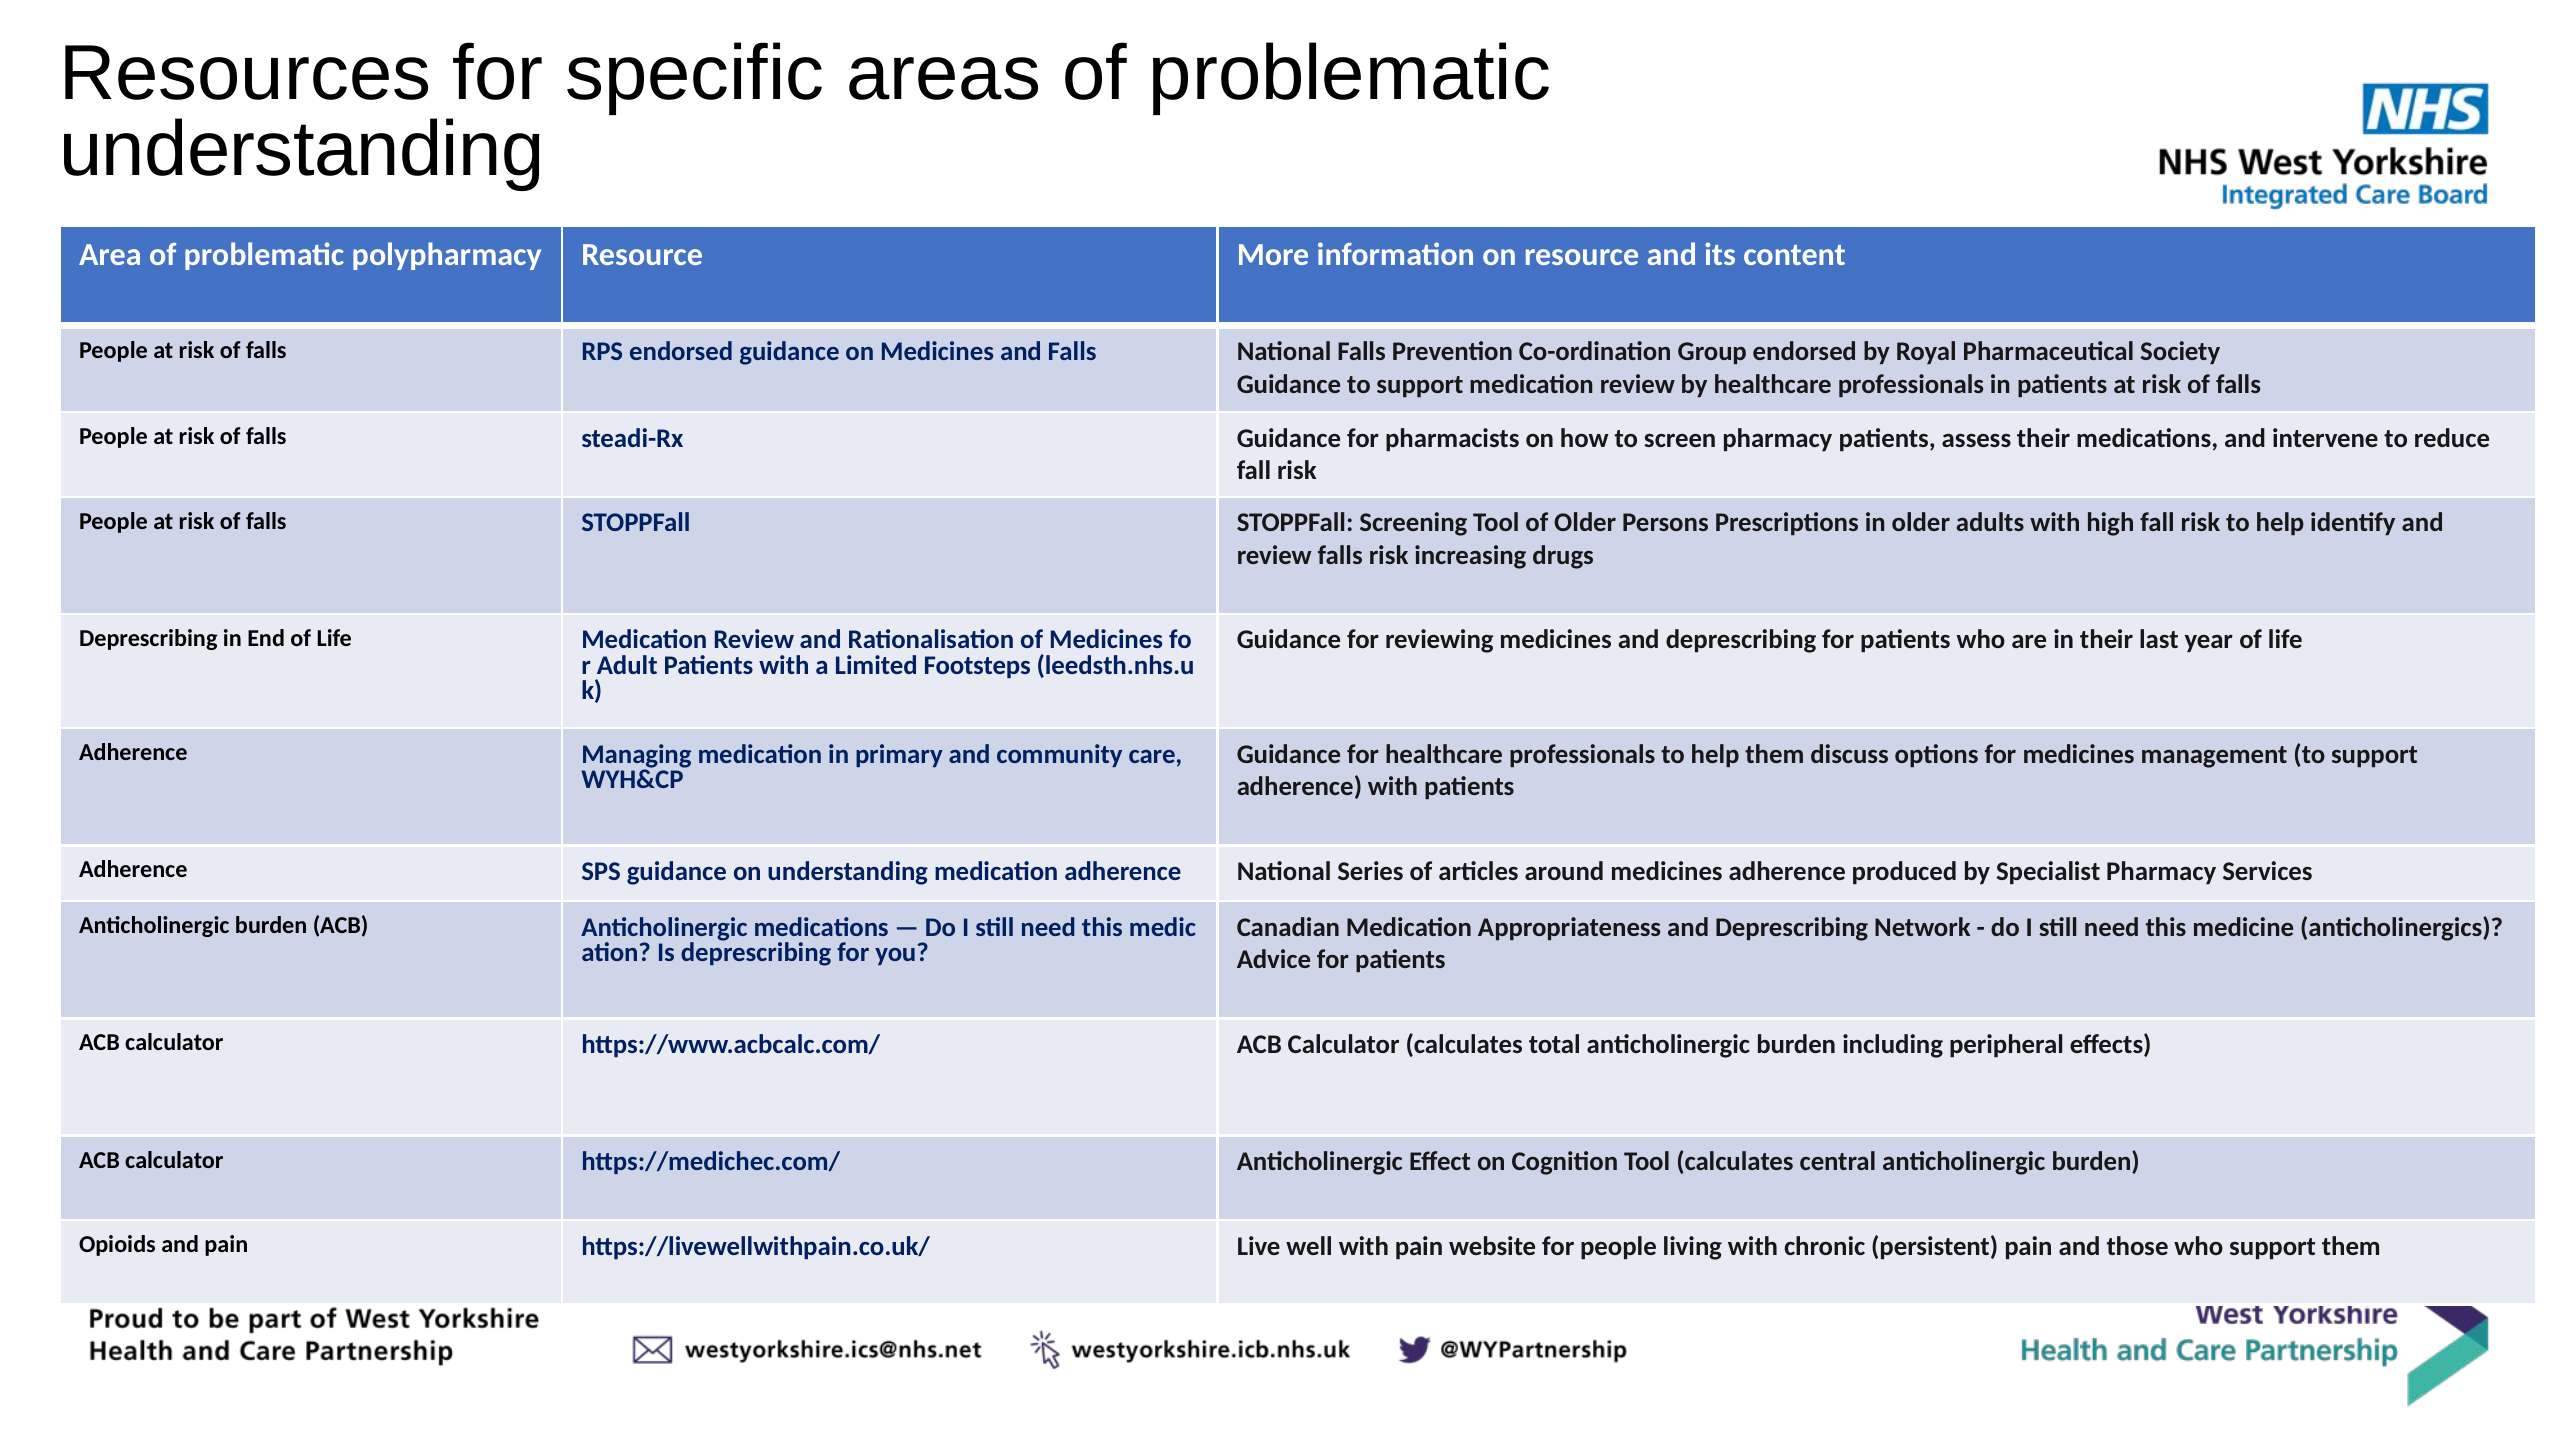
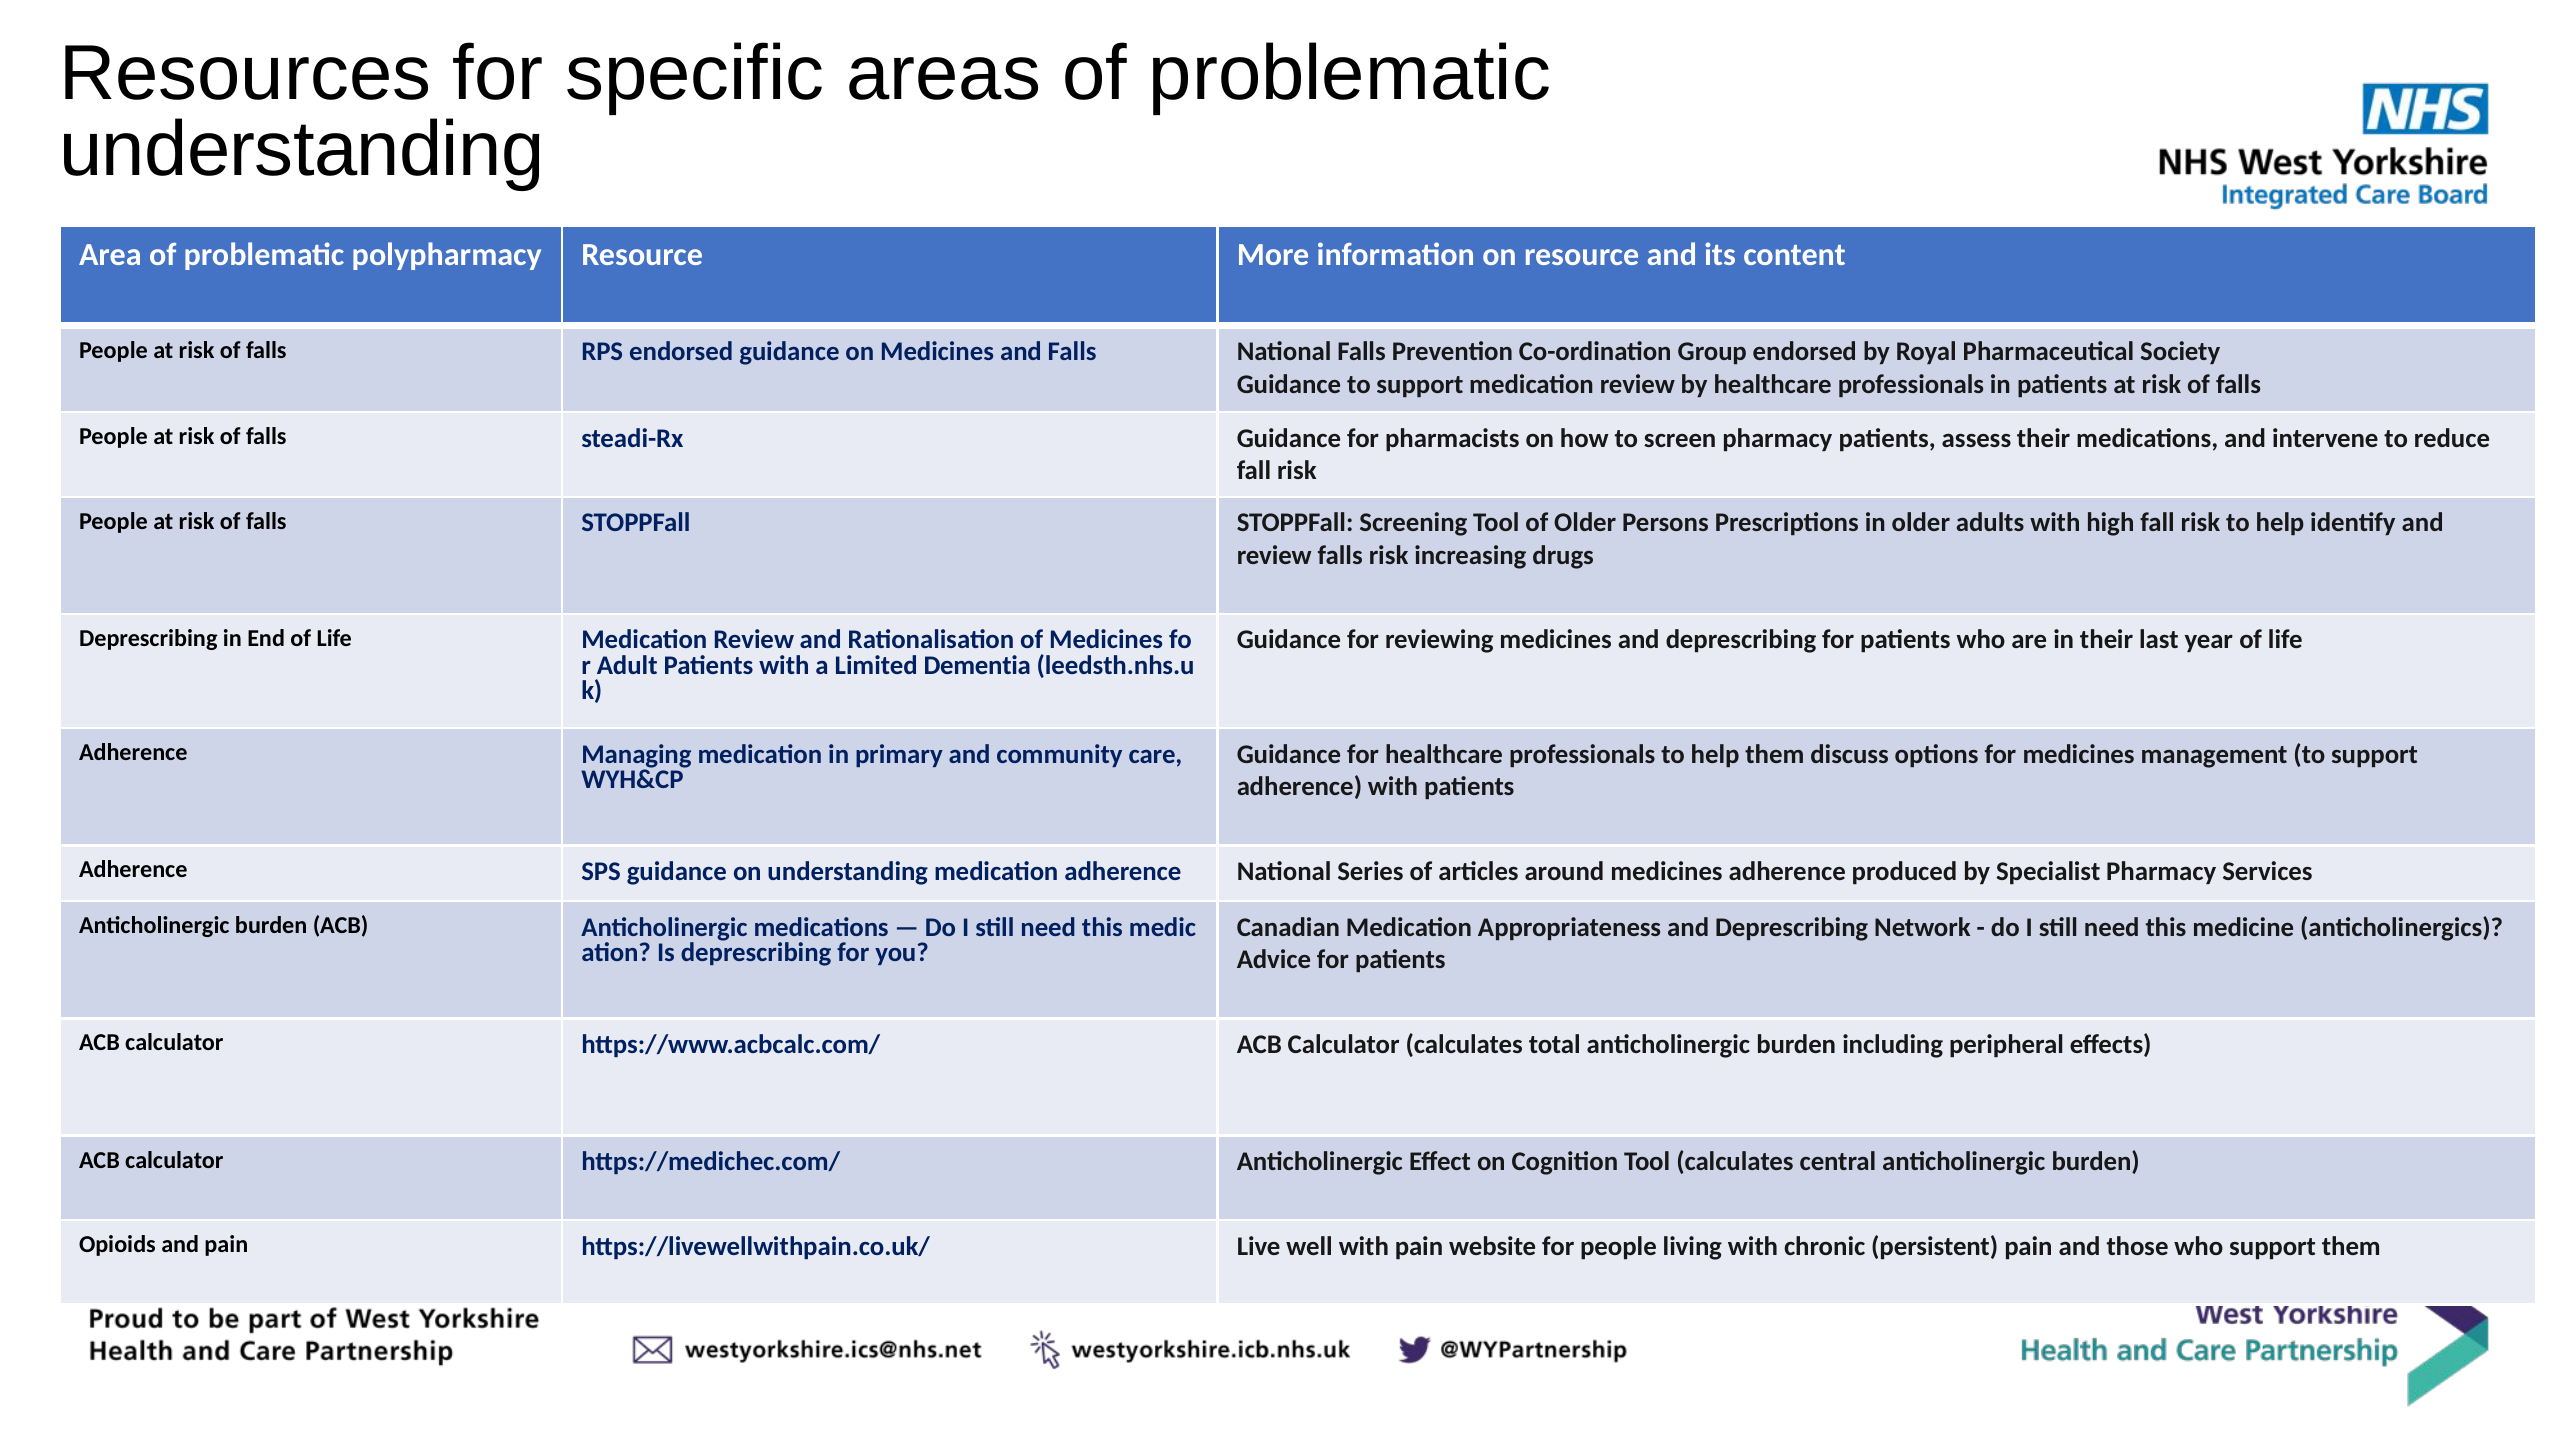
Footsteps: Footsteps -> Dementia (977, 666)
